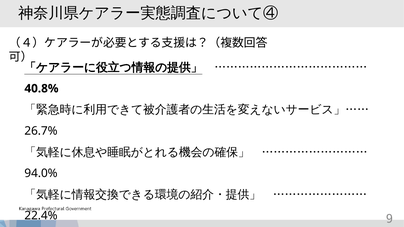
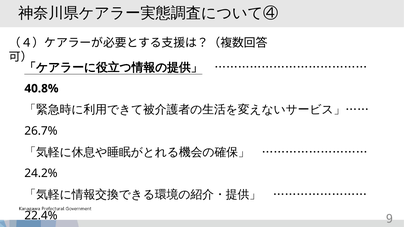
94.0%: 94.0% -> 24.2% (41, 174)
